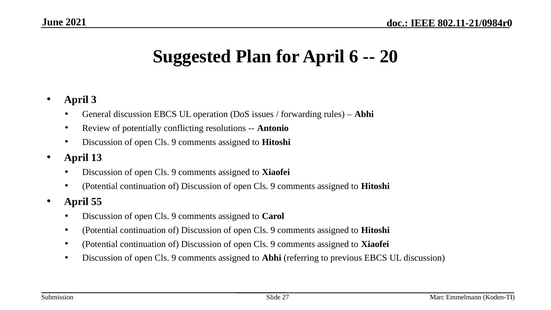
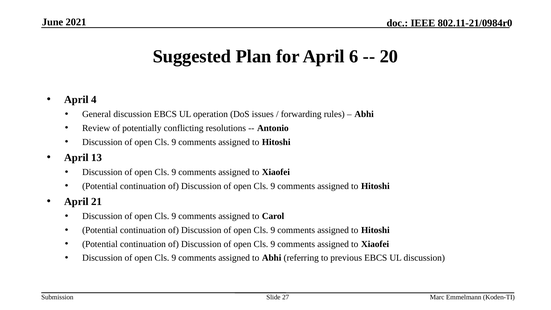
3: 3 -> 4 (94, 100)
55: 55 -> 21 (97, 202)
